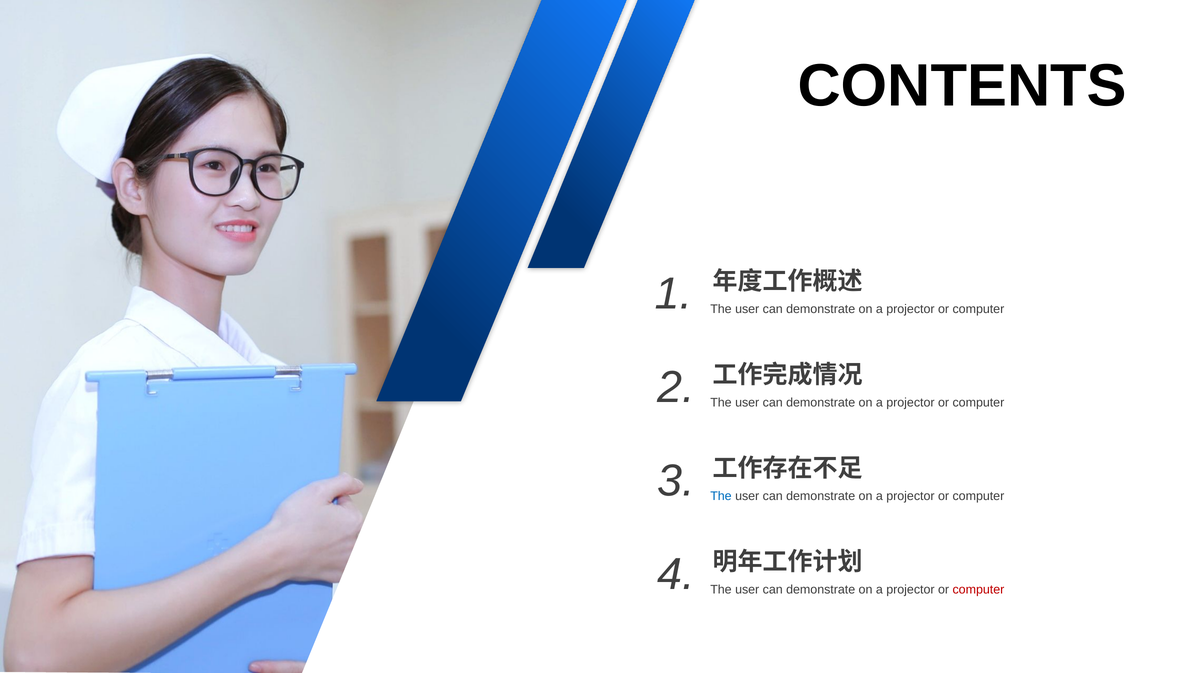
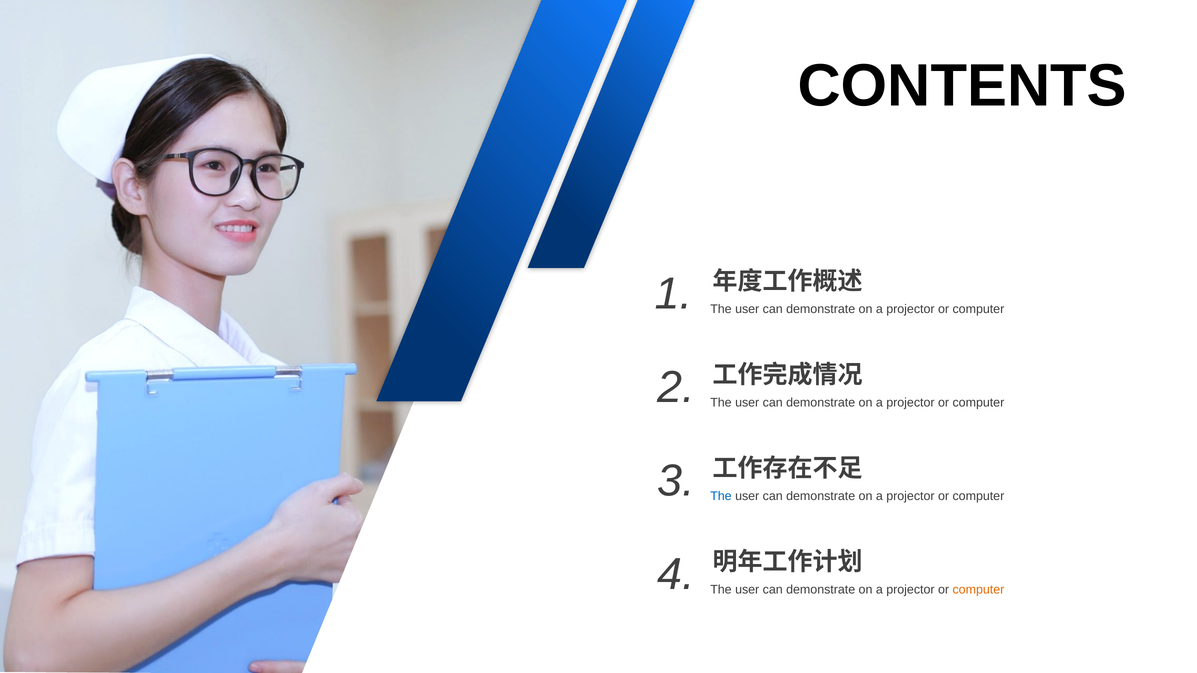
computer colour: red -> orange (978, 590)
